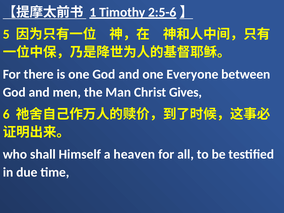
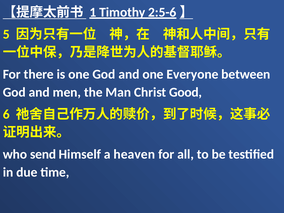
Gives: Gives -> Good (186, 92)
shall: shall -> send (43, 154)
